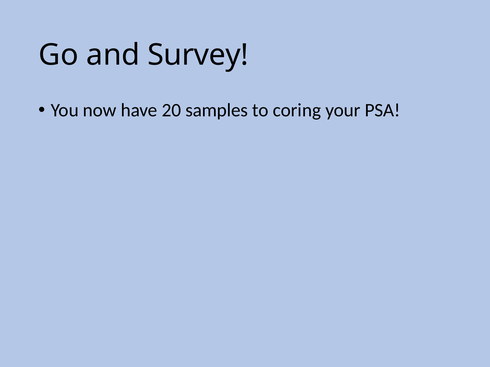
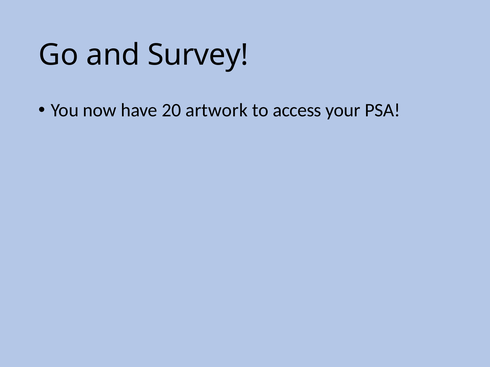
samples: samples -> artwork (217, 110)
coring: coring -> access (297, 110)
